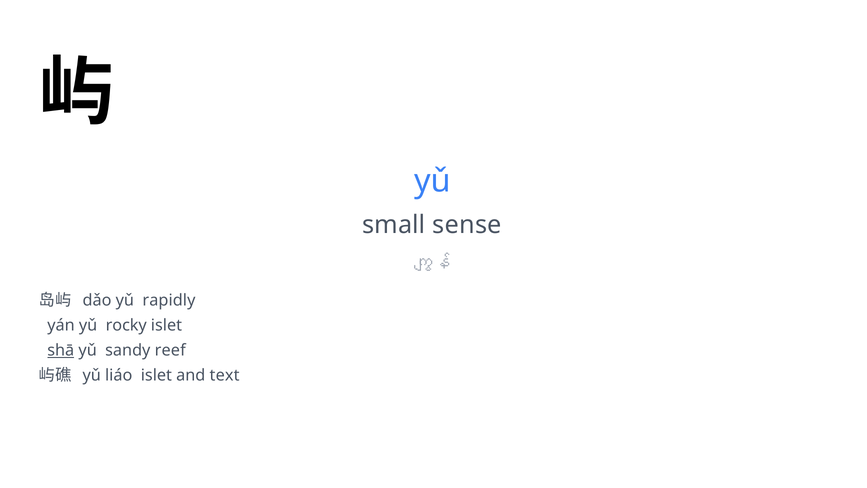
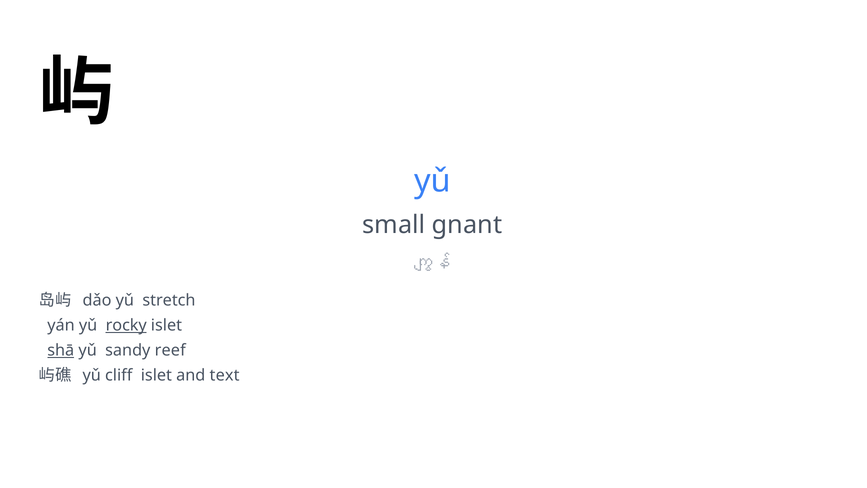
sense: sense -> gnant (467, 225)
rapidly: rapidly -> stretch (169, 300)
rocky underline: none -> present (126, 325)
liáo: liáo -> cliff (119, 375)
